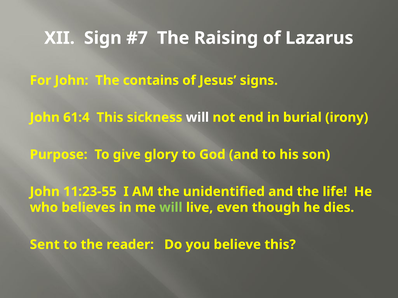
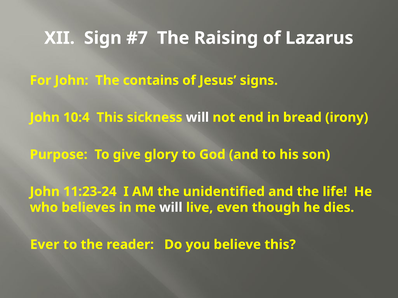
61:4: 61:4 -> 10:4 (76, 118)
burial: burial -> bread (302, 118)
11:23-55: 11:23-55 -> 11:23-24 (90, 192)
will colour: light green -> white (171, 208)
Sent: Sent -> Ever (45, 245)
